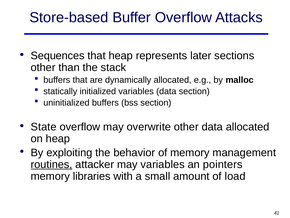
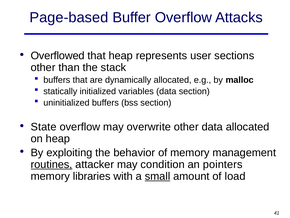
Store-based: Store-based -> Page-based (69, 17)
Sequences: Sequences -> Overflowed (58, 56)
later: later -> user (201, 56)
may variables: variables -> condition (163, 164)
small underline: none -> present (158, 176)
